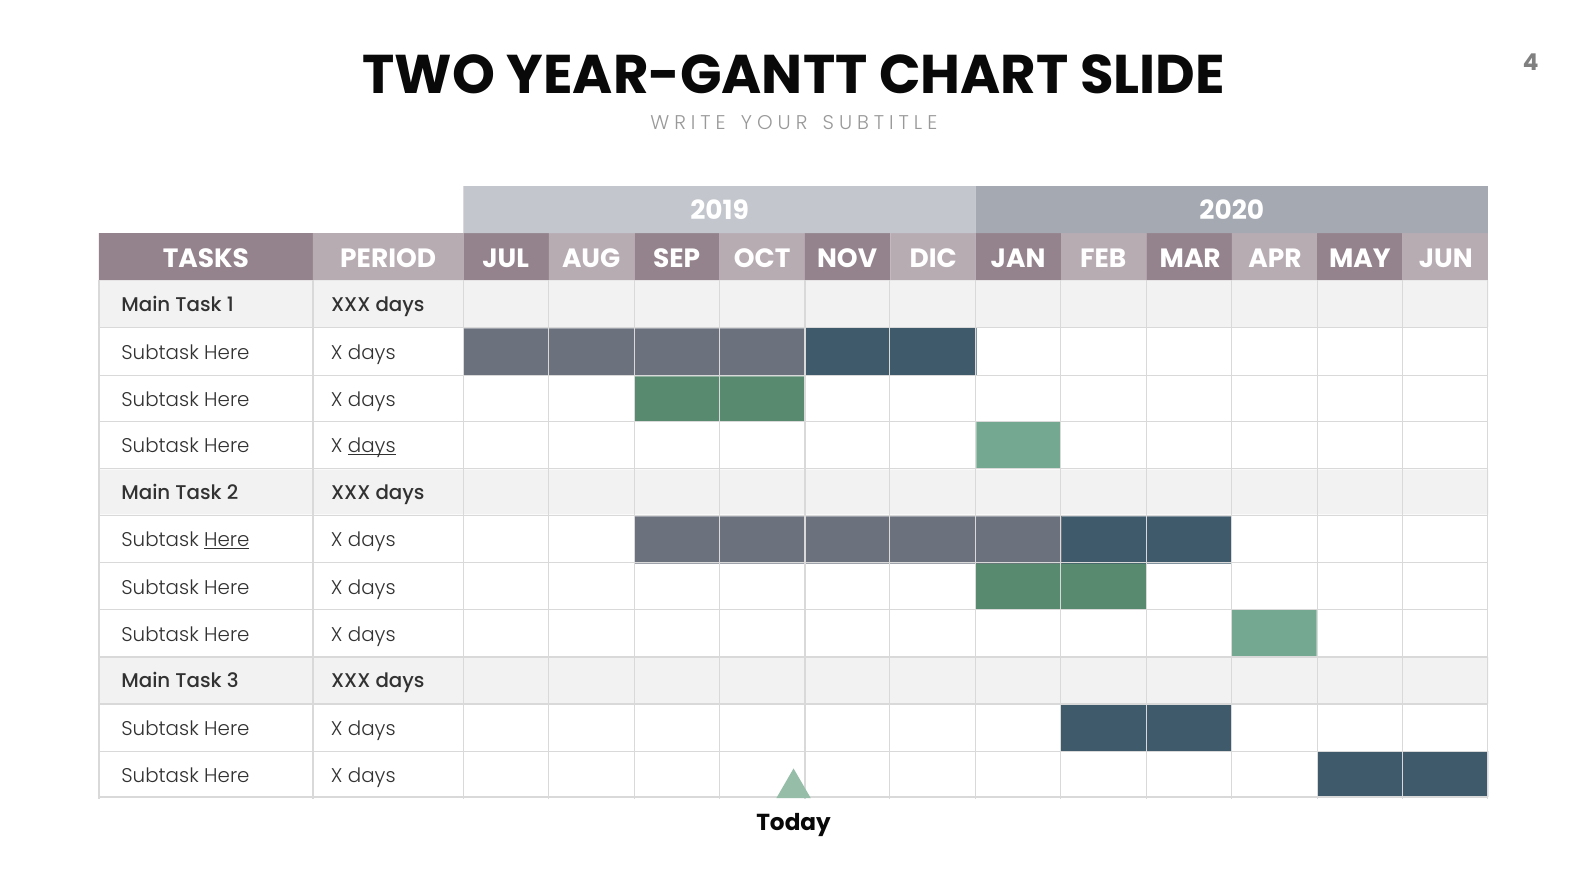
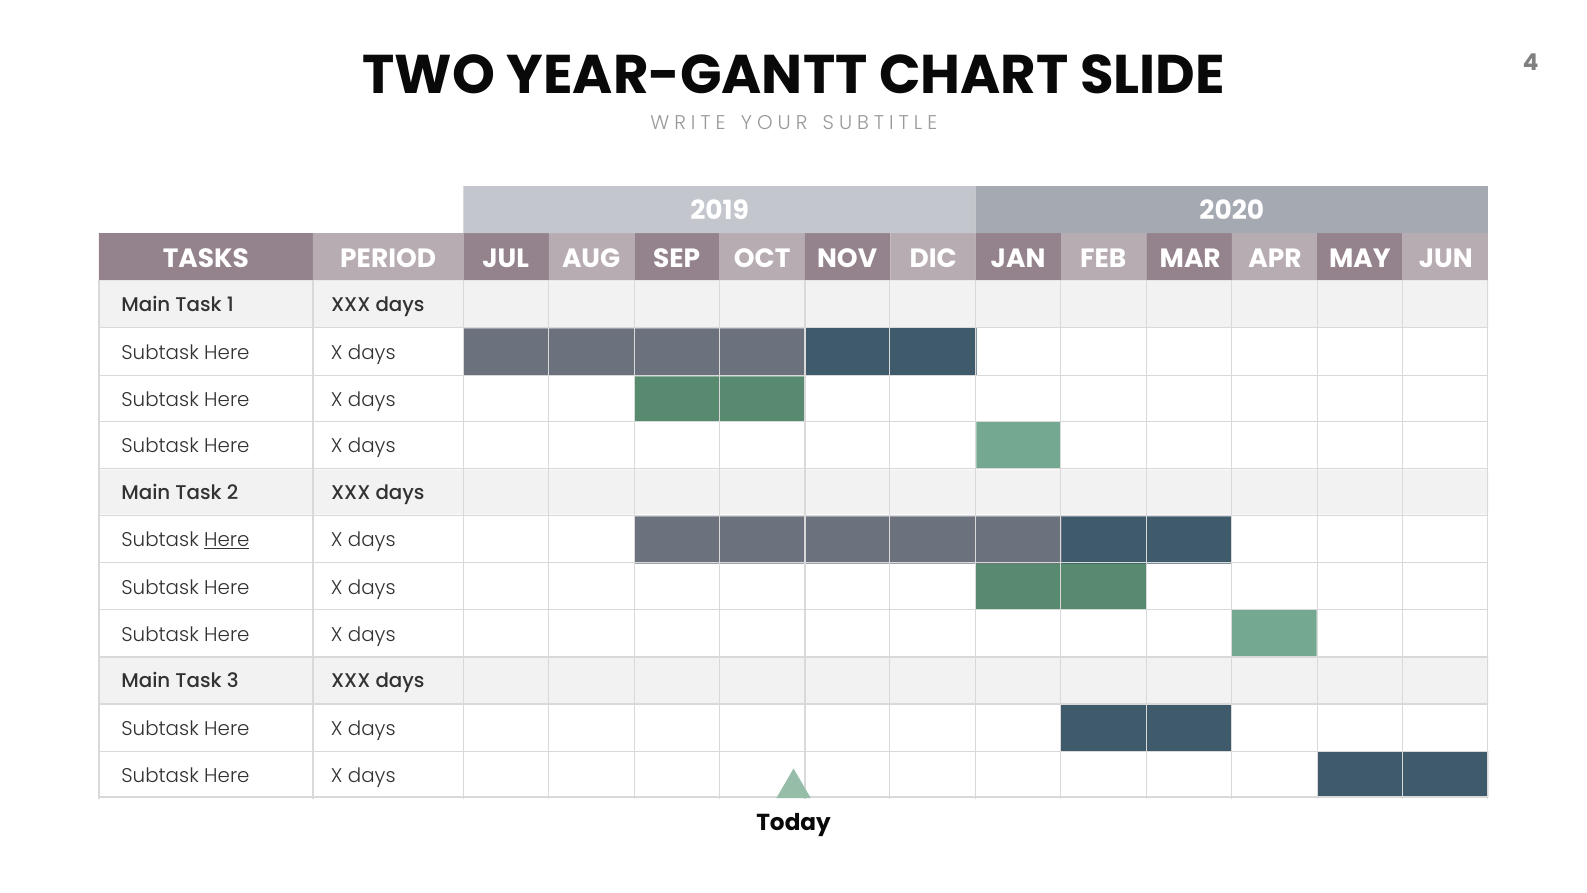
days underline: present -> none (372, 446)
